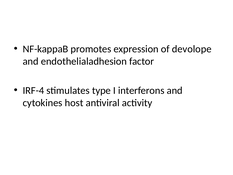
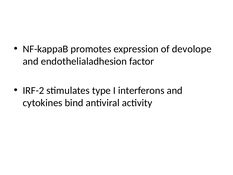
IRF-4: IRF-4 -> IRF-2 (33, 90)
host: host -> bind (74, 103)
